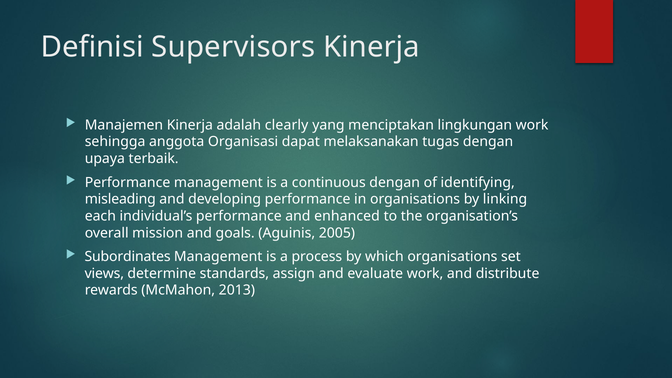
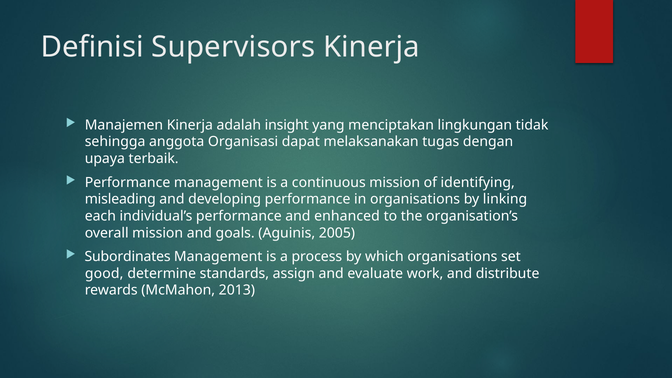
clearly: clearly -> insight (287, 125)
lingkungan work: work -> tidak (532, 125)
continuous dengan: dengan -> mission (395, 182)
views: views -> good (104, 274)
